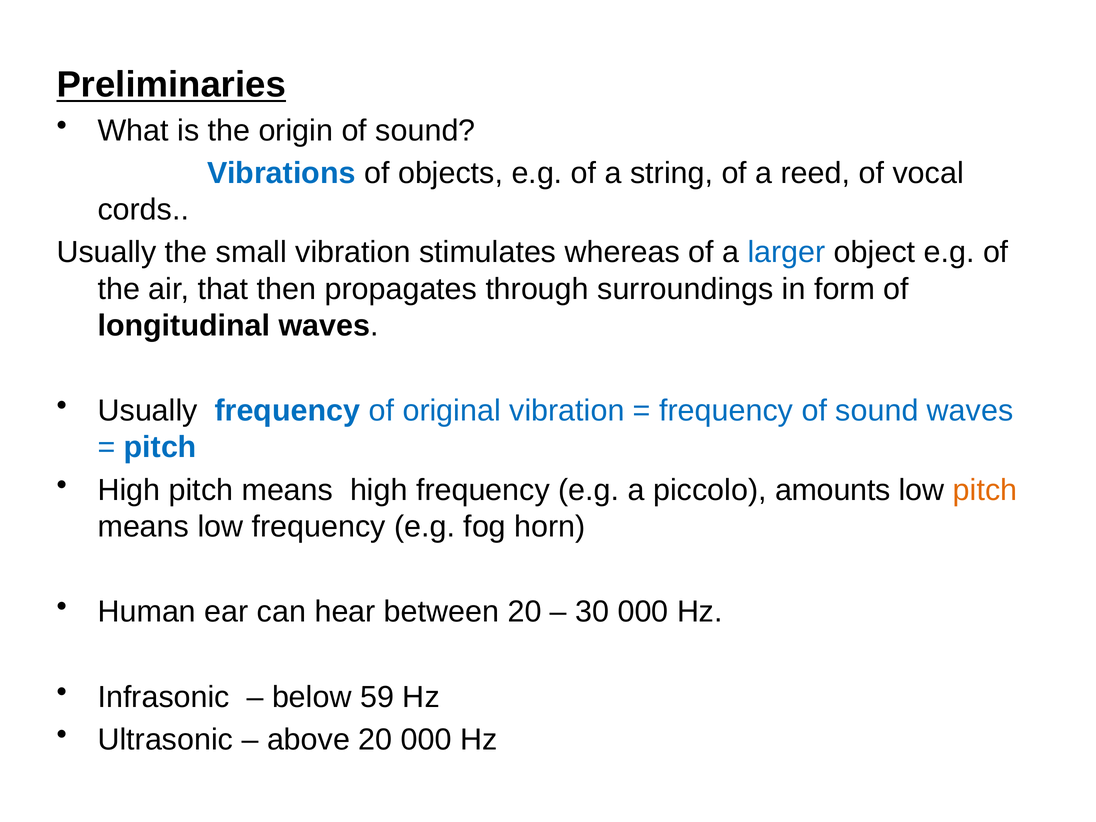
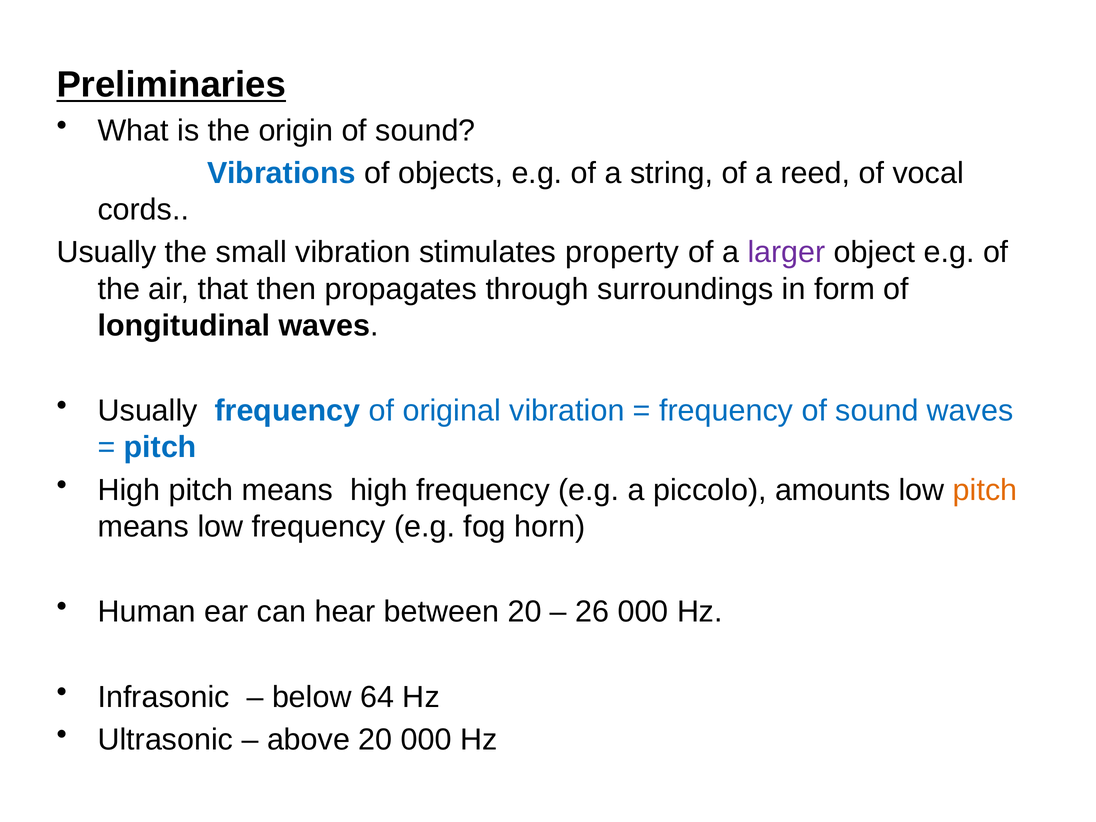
whereas: whereas -> property (622, 252)
larger colour: blue -> purple (787, 252)
30: 30 -> 26 (592, 612)
59: 59 -> 64 (377, 697)
